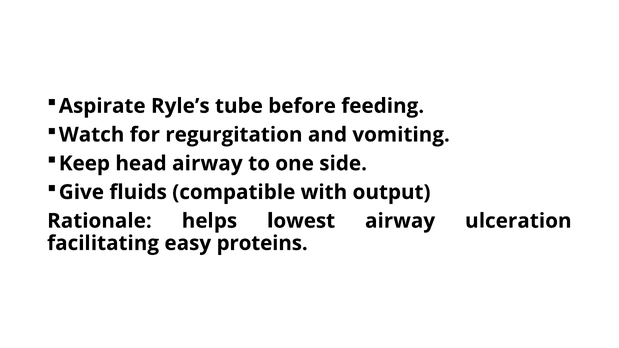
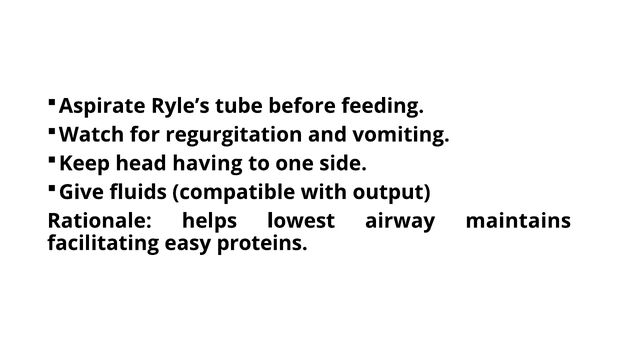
head airway: airway -> having (207, 164)
ulceration: ulceration -> maintains (518, 221)
